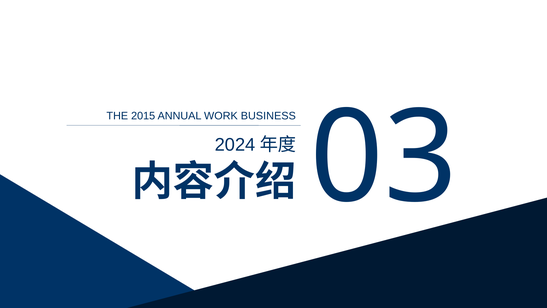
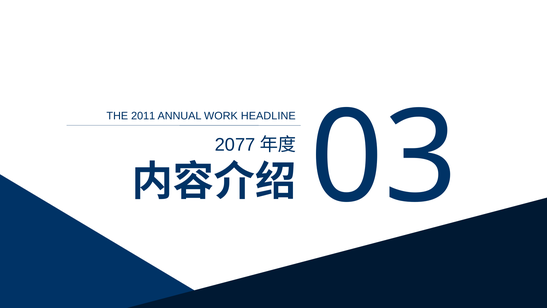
2015: 2015 -> 2011 (143, 116)
BUSINESS: BUSINESS -> HEADLINE (268, 116)
2024: 2024 -> 2077 (235, 145)
